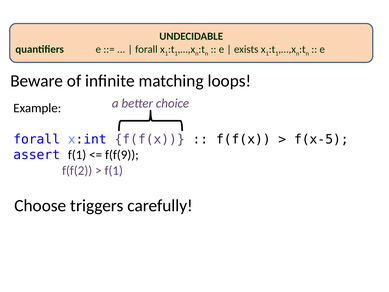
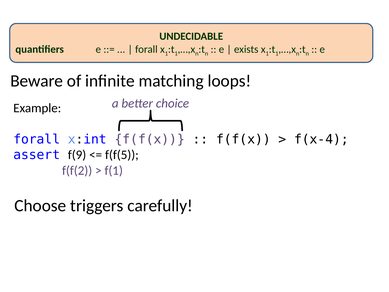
f(x-5: f(x-5 -> f(x-4 (321, 139)
assert f(1: f(1 -> f(9 (77, 155)
f(f(9: f(f(9 -> f(f(5 (122, 155)
